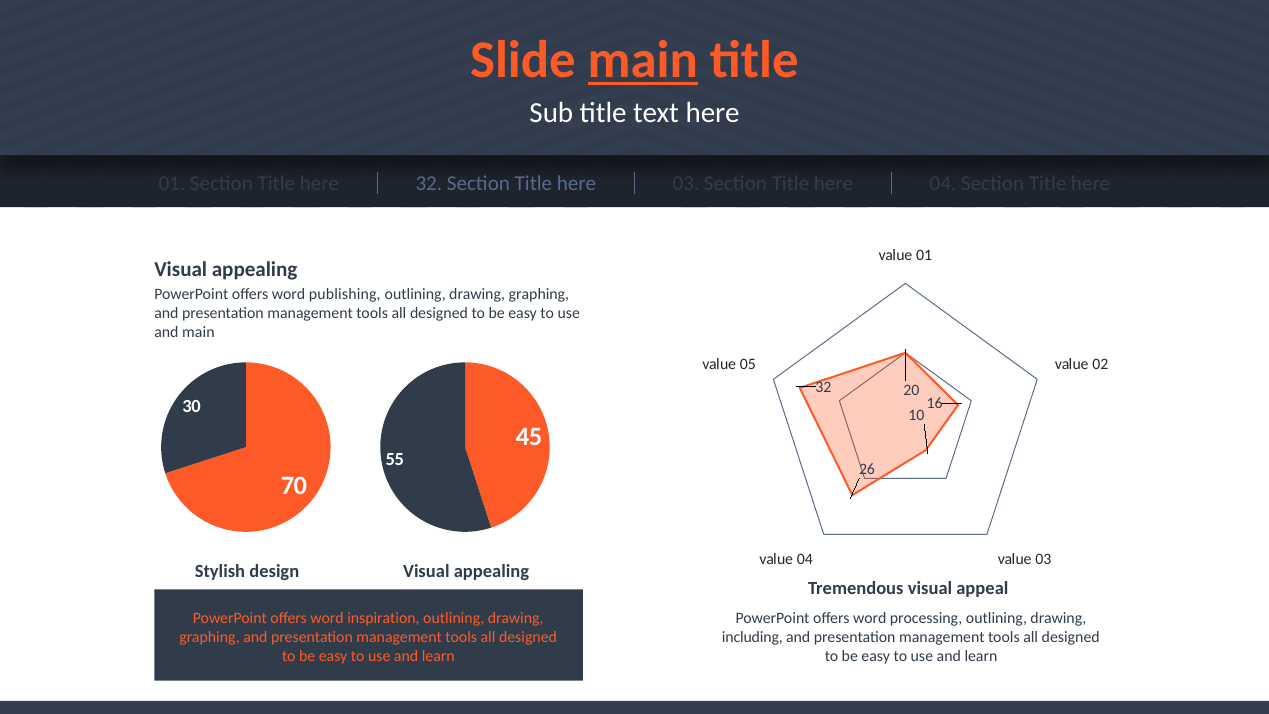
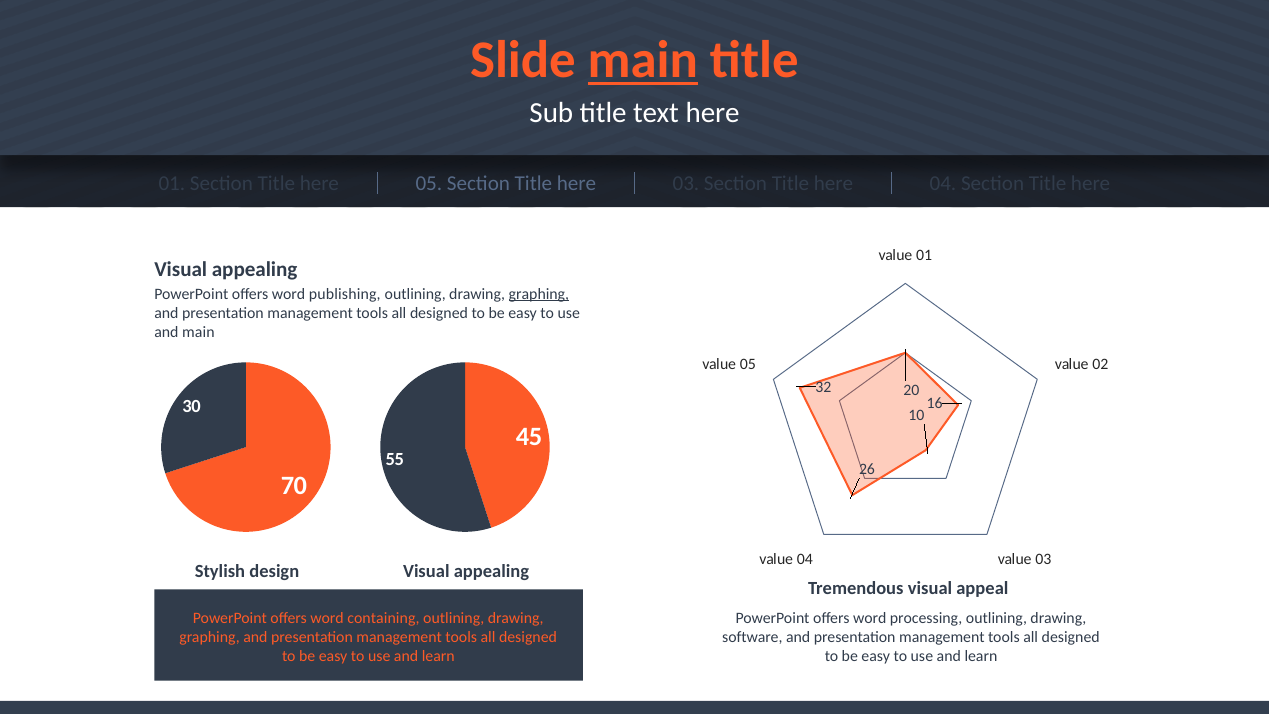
here 32: 32 -> 05 (429, 183)
graphing underline: none -> present (539, 294)
inspiration: inspiration -> containing (383, 618)
including: including -> software (752, 637)
